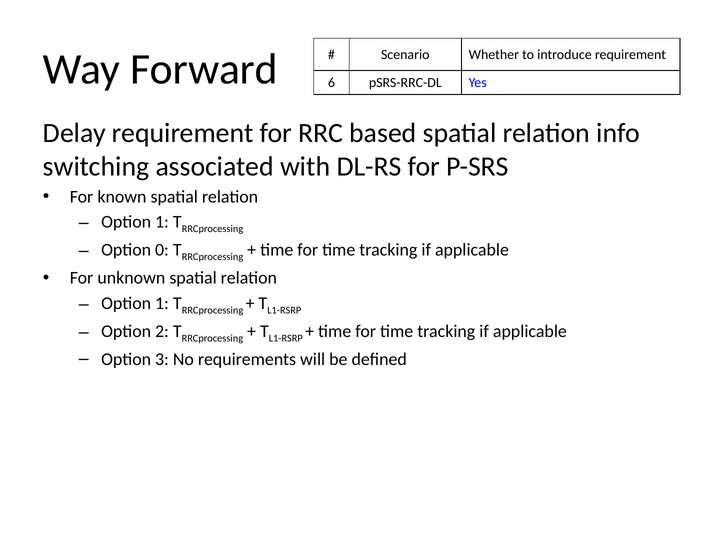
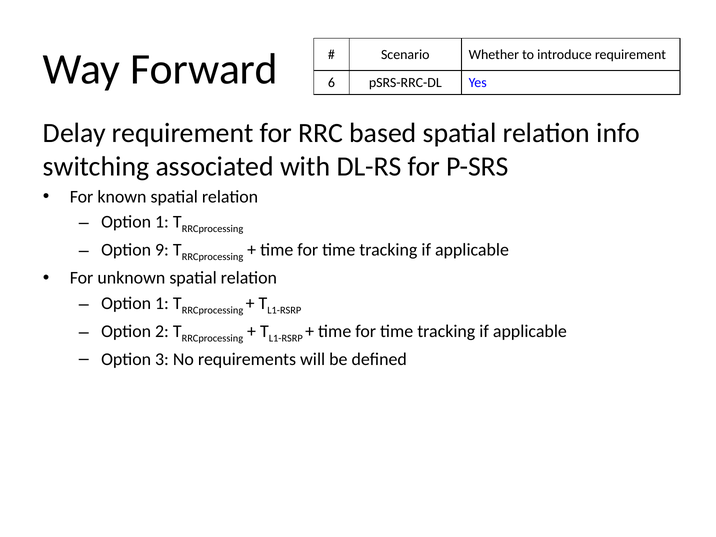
0: 0 -> 9 (162, 250)
